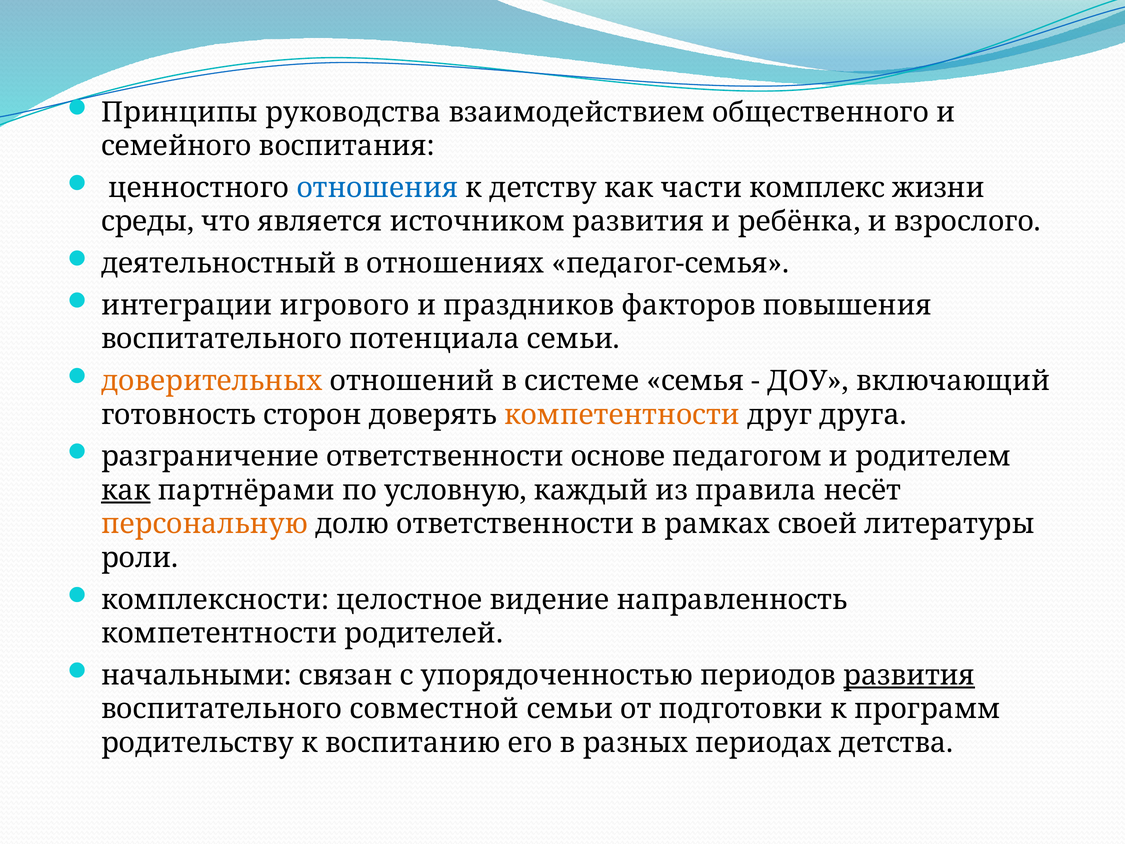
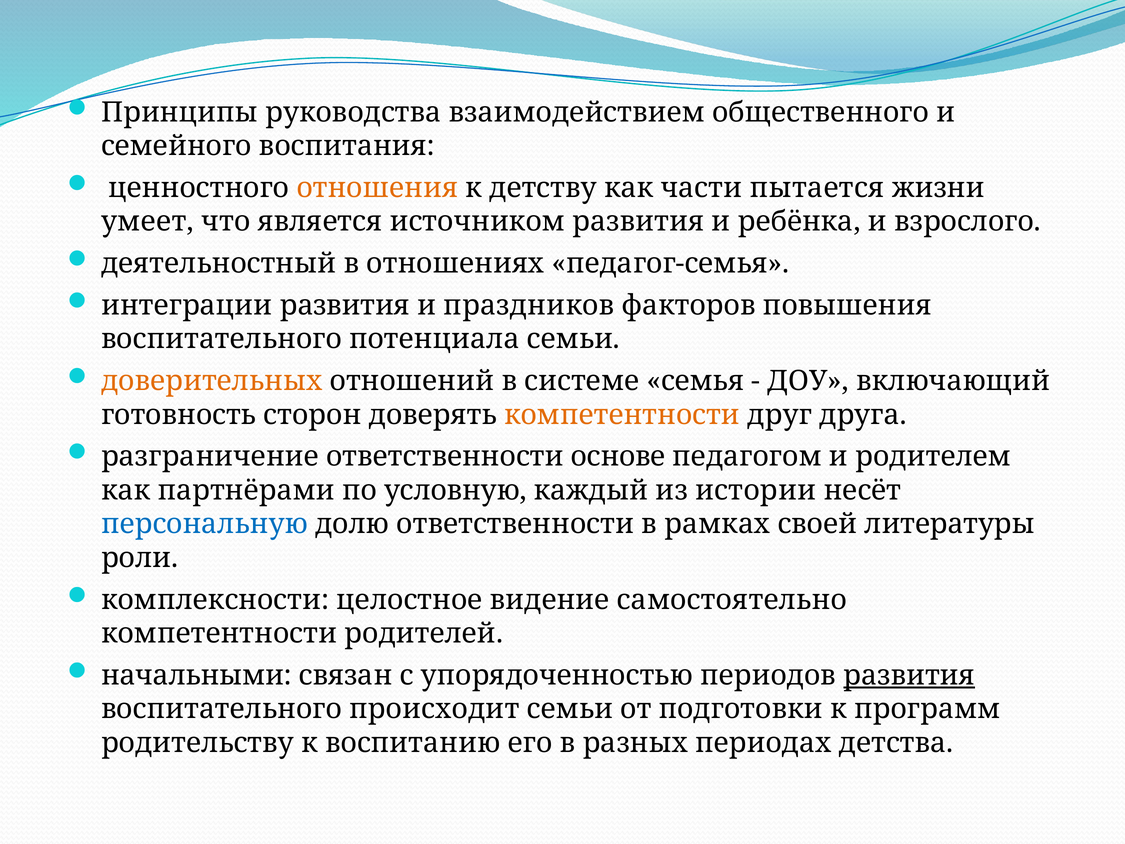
отношения colour: blue -> orange (377, 188)
комплекс: комплекс -> пытается (817, 188)
среды: среды -> умеет (147, 222)
интеграции игрового: игрового -> развития (345, 305)
как underline: present -> none (126, 490)
правила: правила -> истории (756, 490)
персональную colour: orange -> blue (204, 524)
направленность: направленность -> самостоятельно (732, 600)
совместной: совместной -> происходит (434, 709)
